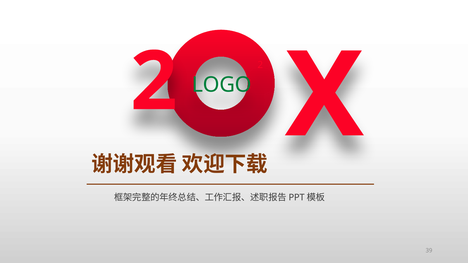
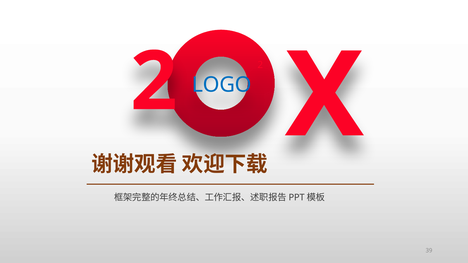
LOGO colour: green -> blue (222, 85)
